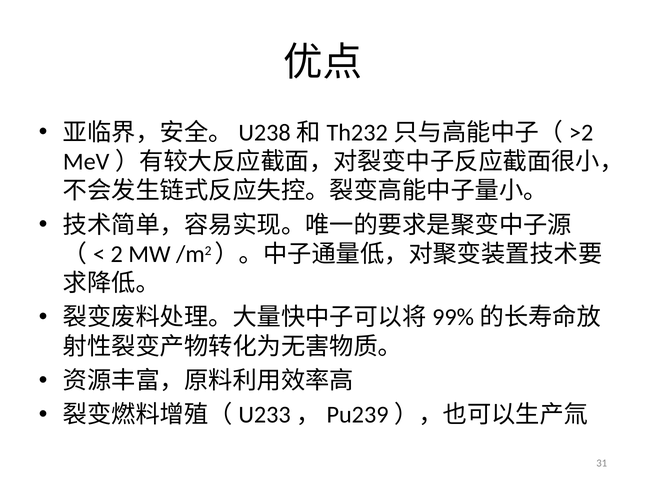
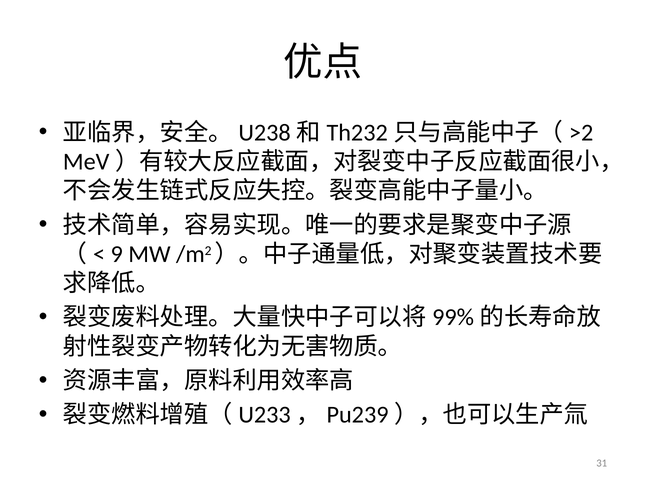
2: 2 -> 9 (117, 254)
